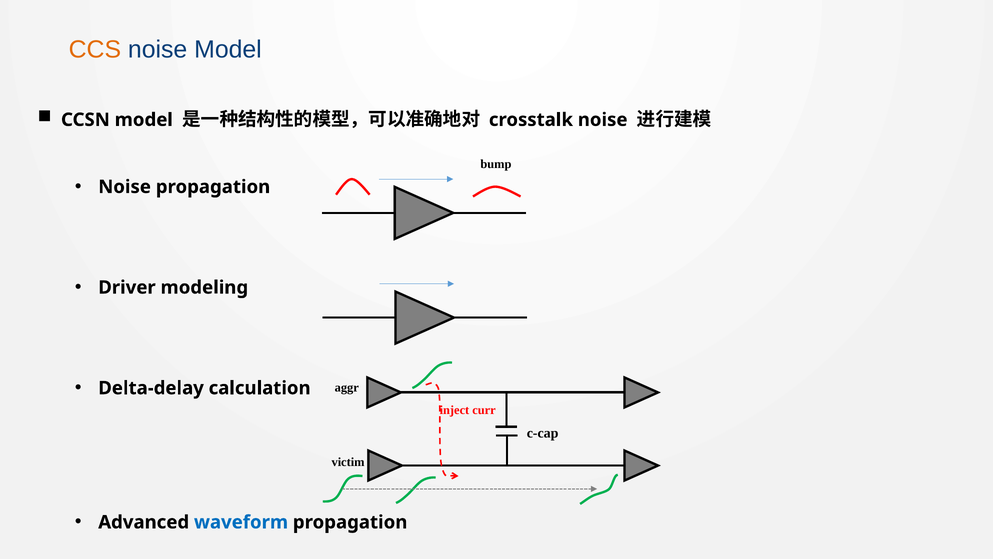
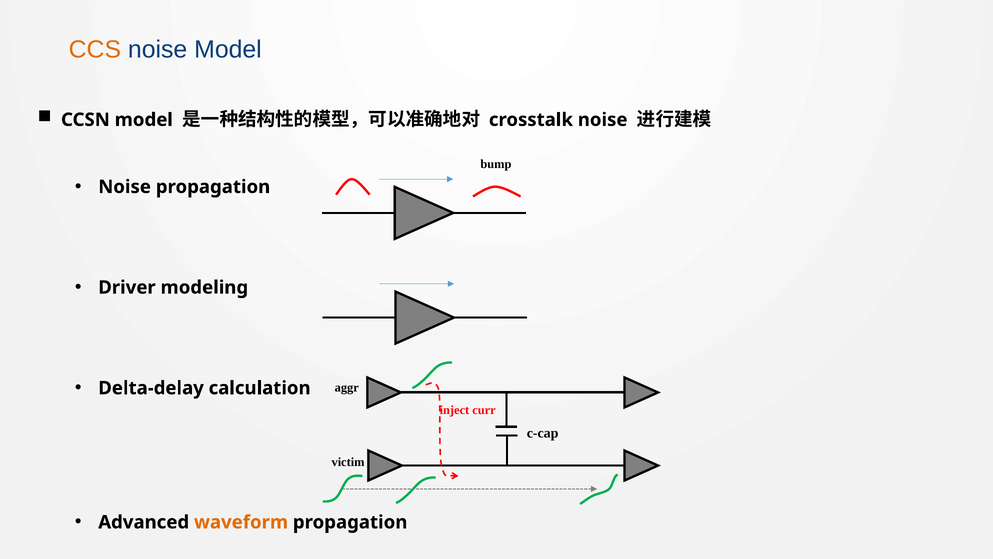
waveform colour: blue -> orange (241, 522)
